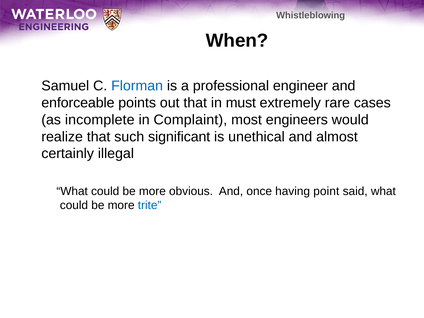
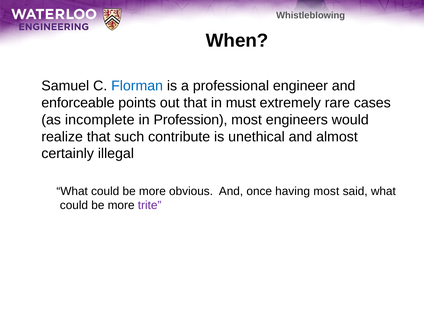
Complaint: Complaint -> Profession (191, 120)
significant: significant -> contribute (179, 137)
having point: point -> most (326, 191)
trite colour: blue -> purple (150, 205)
